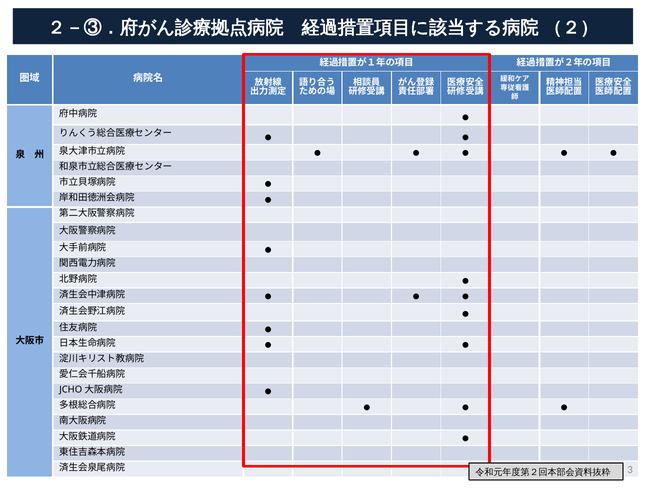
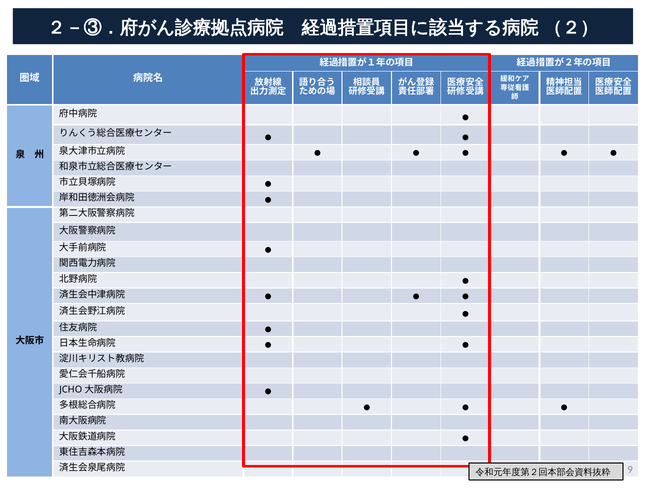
3: 3 -> 9 (630, 470)
